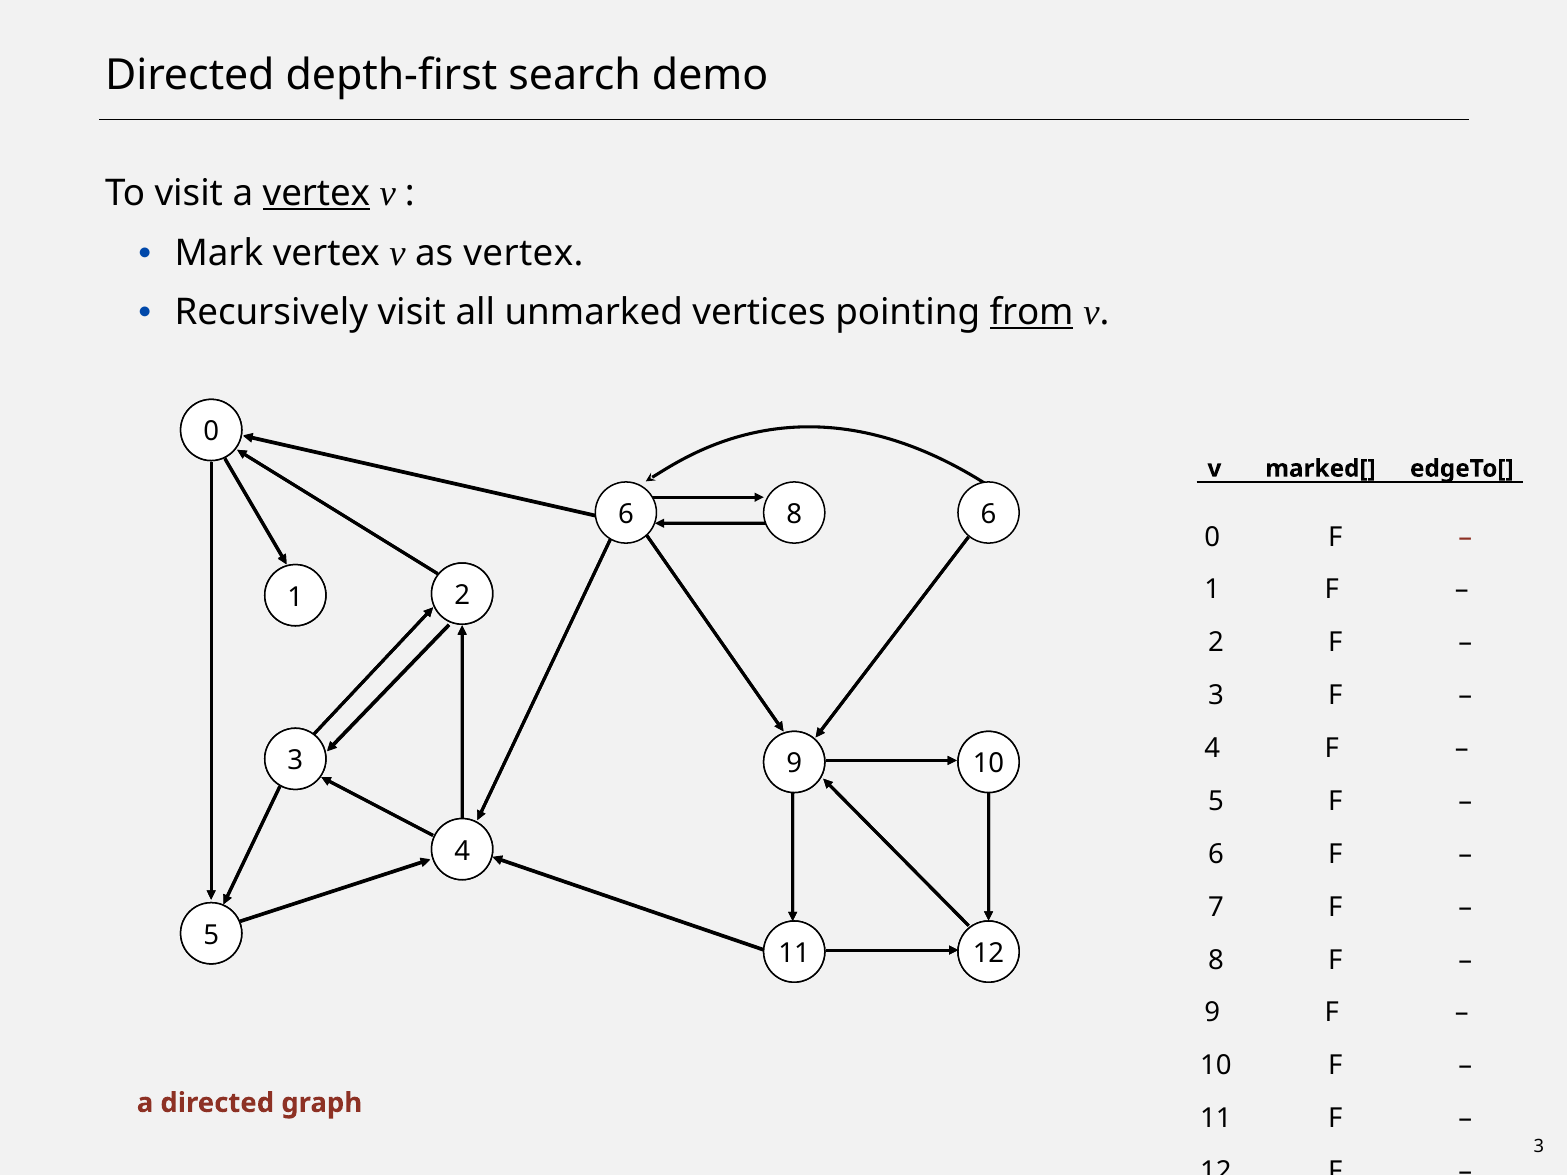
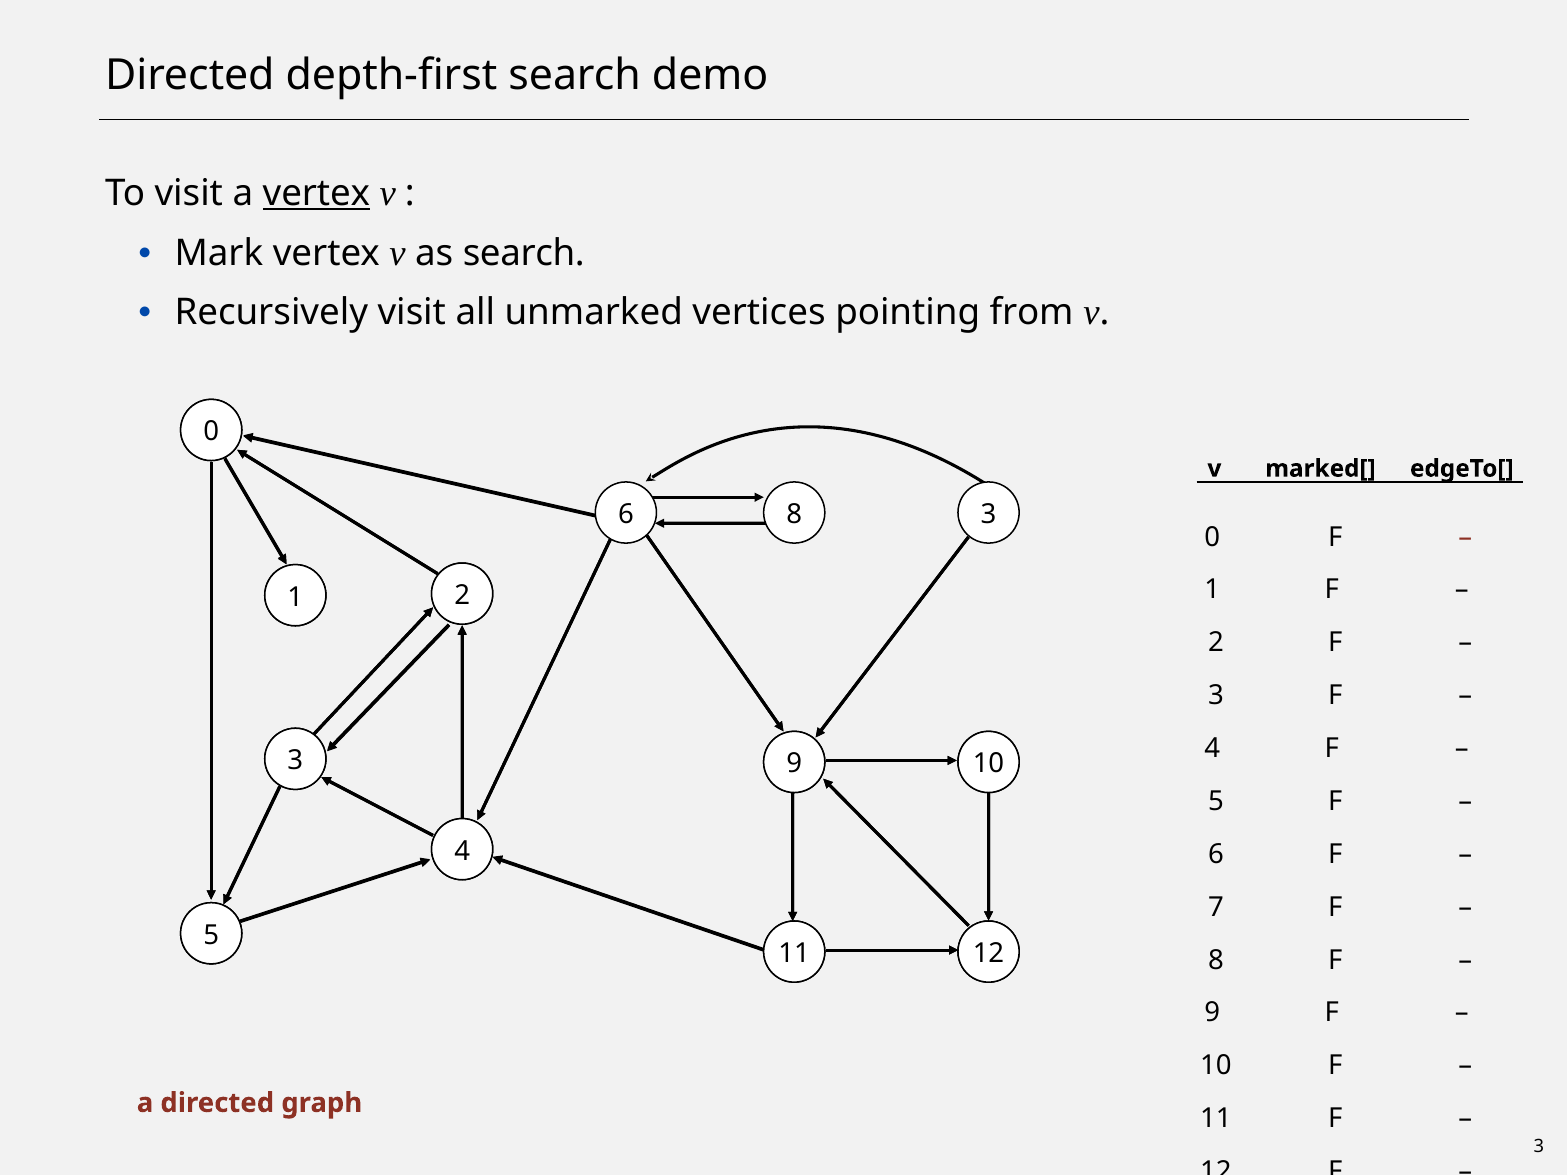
as vertex: vertex -> search (524, 253)
from underline: present -> none (1032, 313)
8 6: 6 -> 3 (989, 515)
